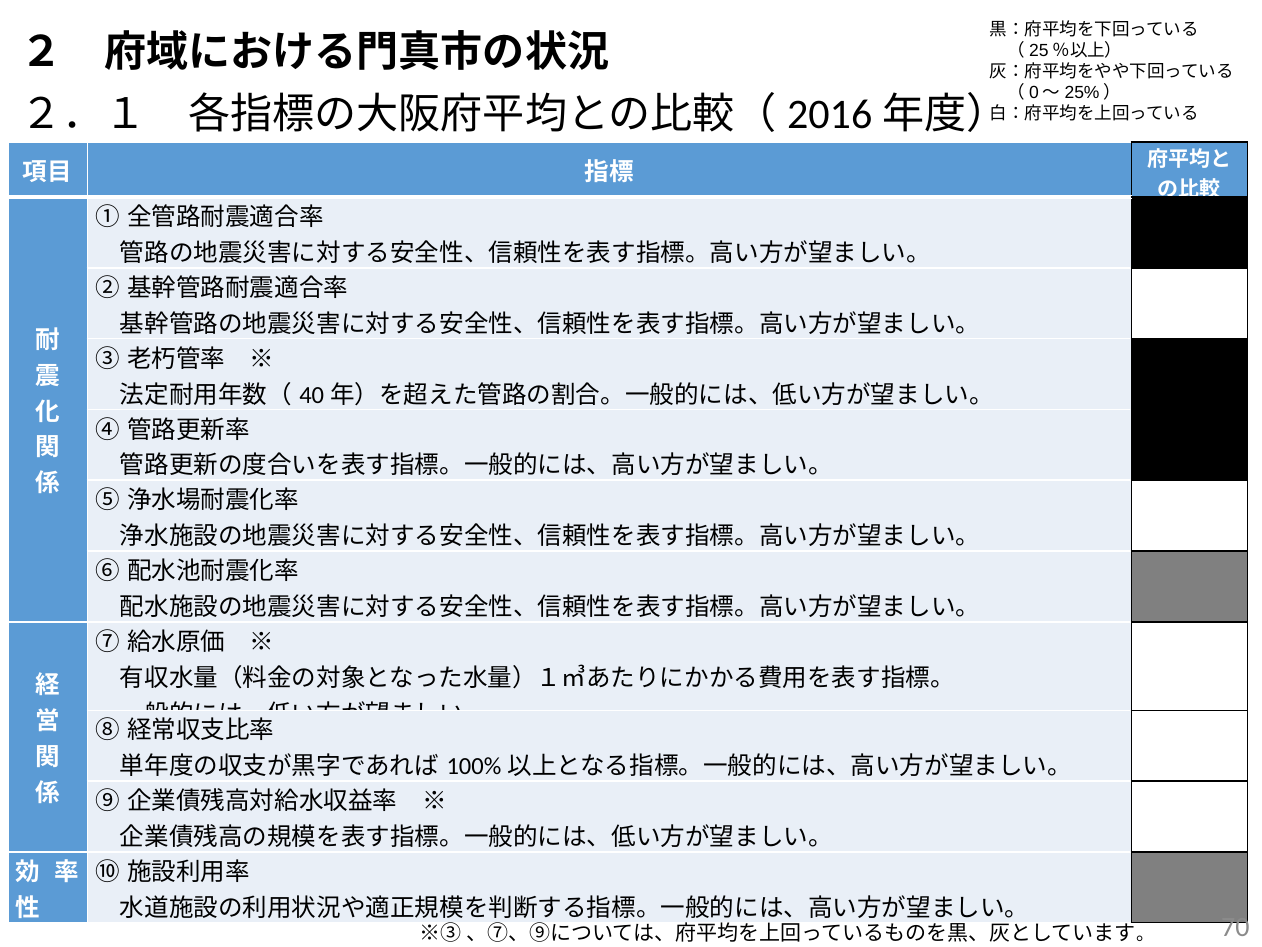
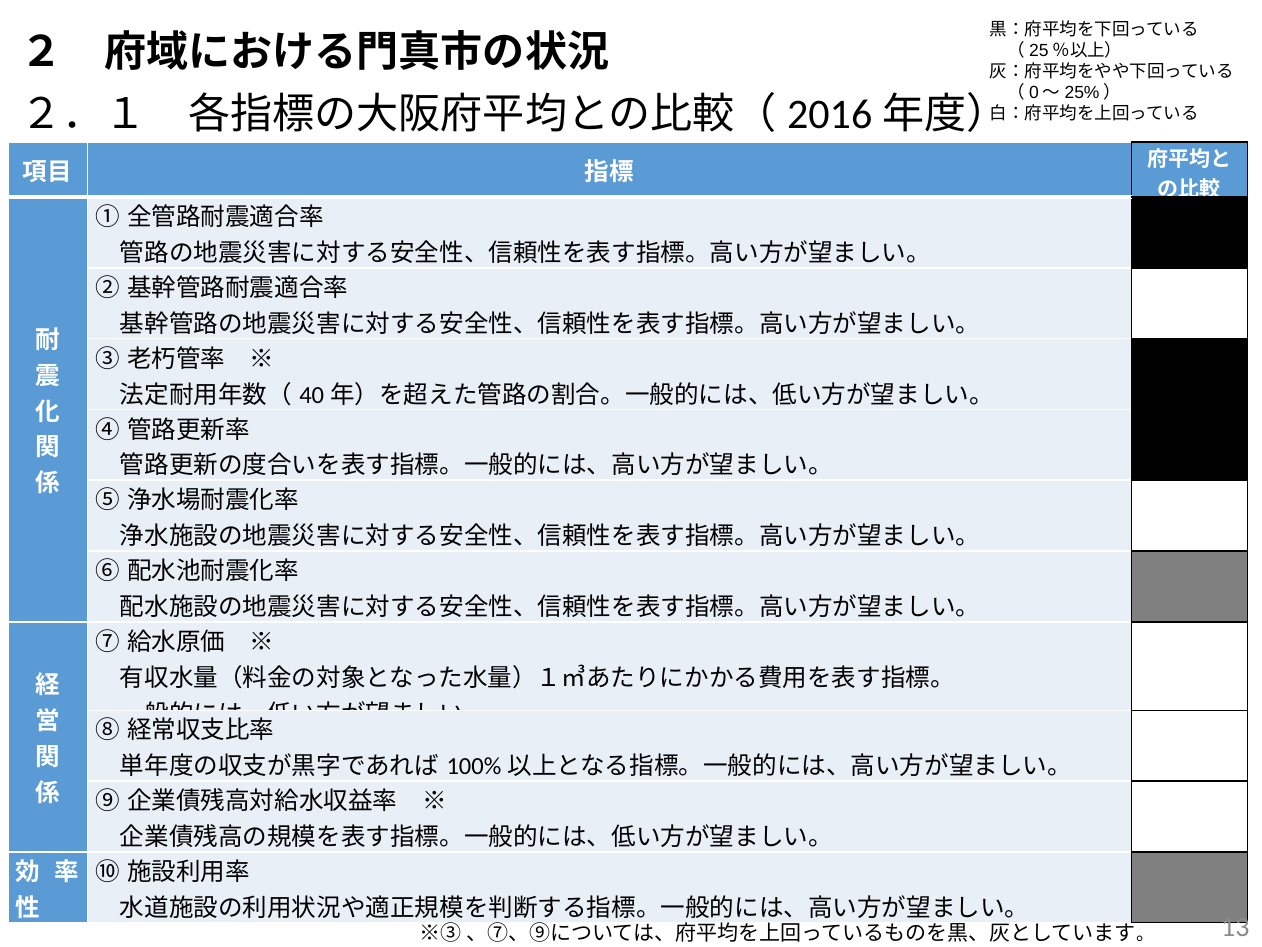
70: 70 -> 13 (1235, 927)
